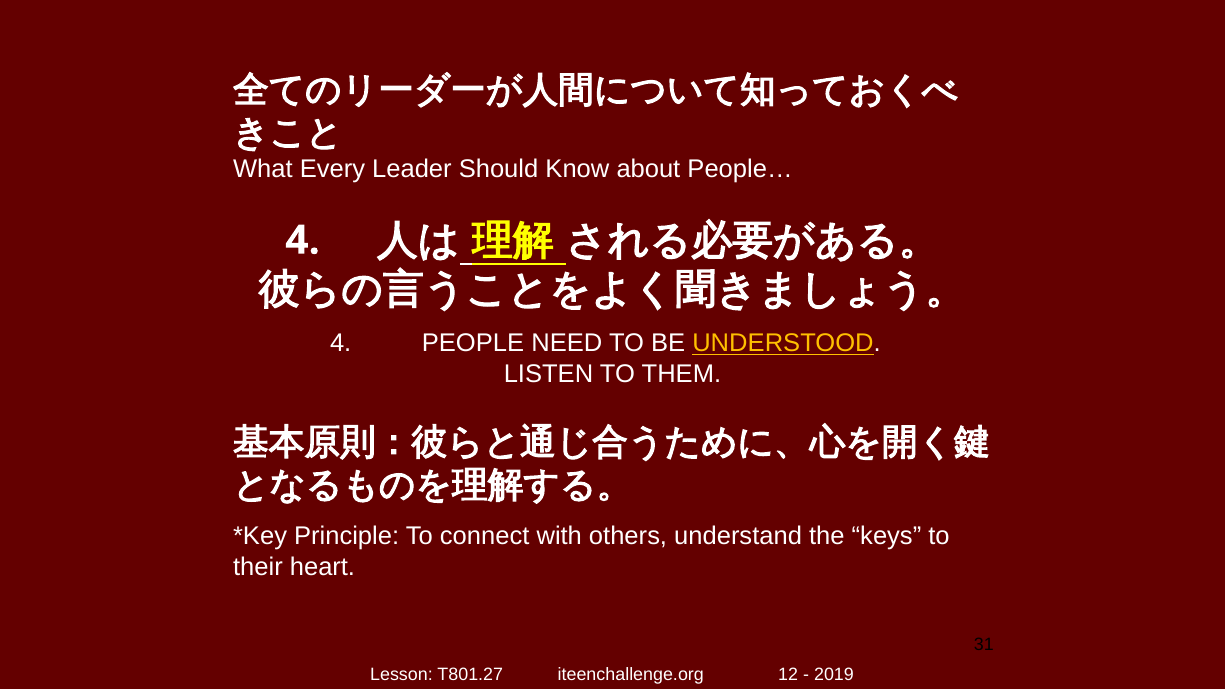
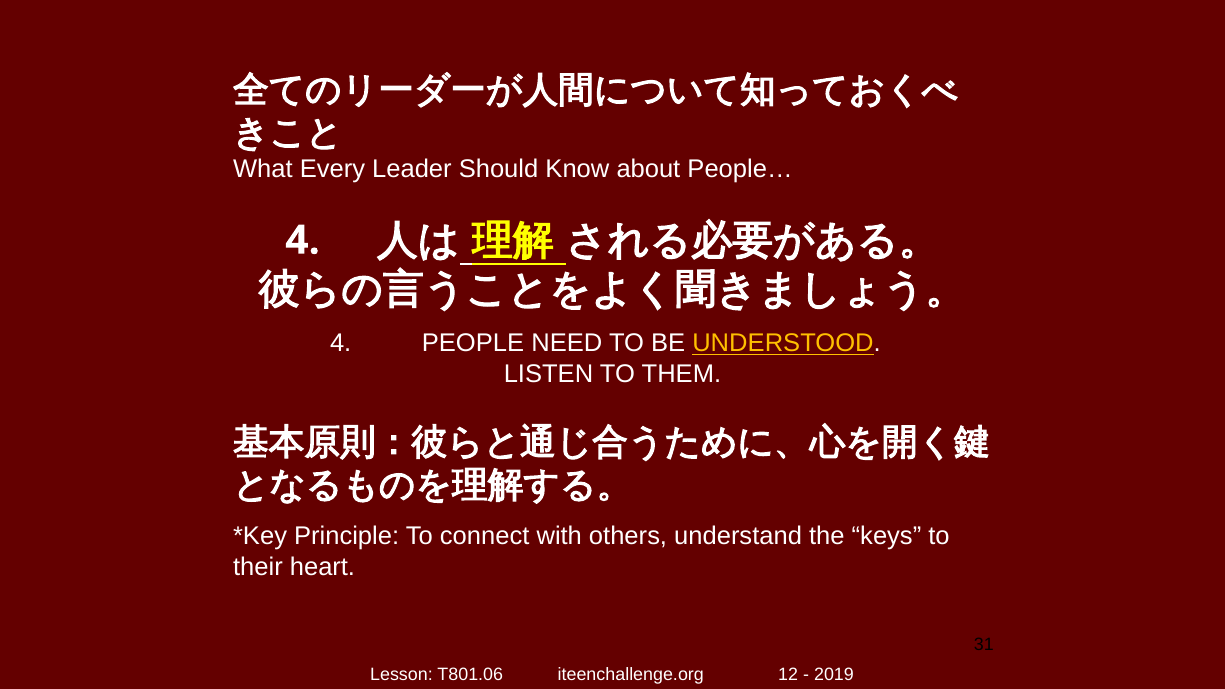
T801.27: T801.27 -> T801.06 (470, 675)
